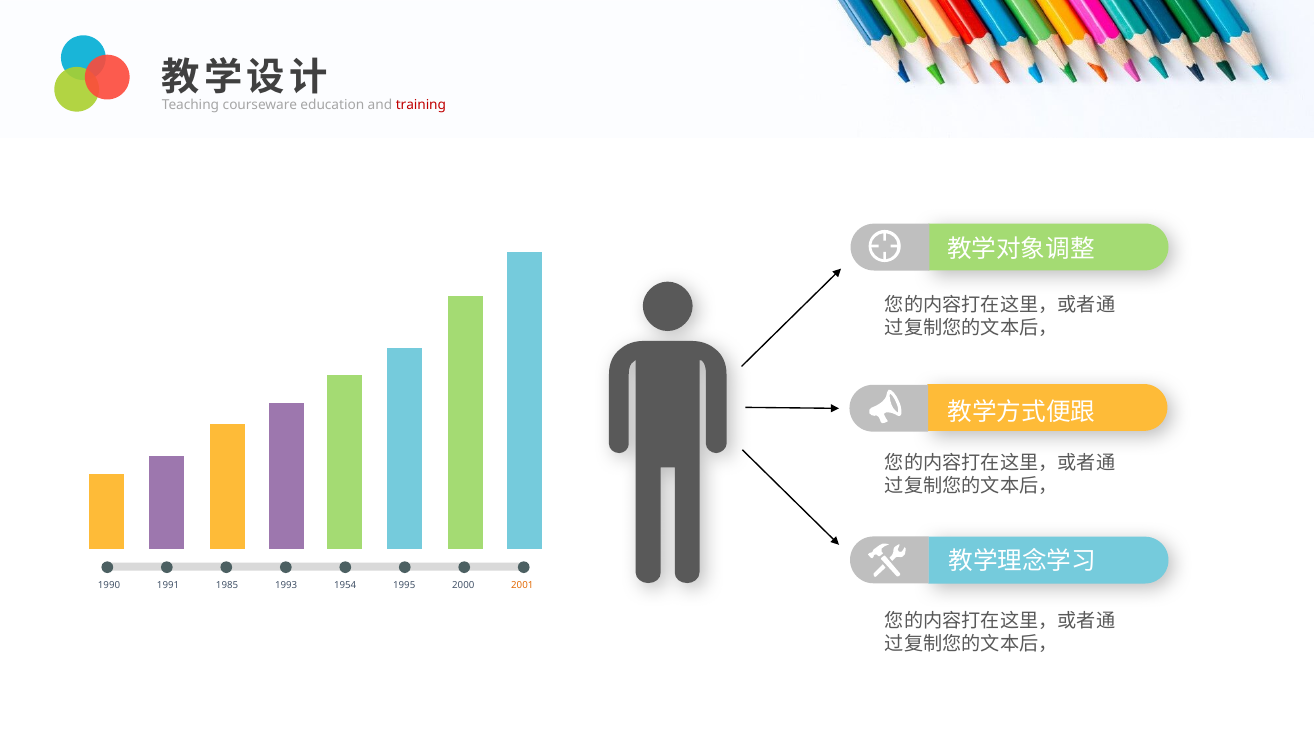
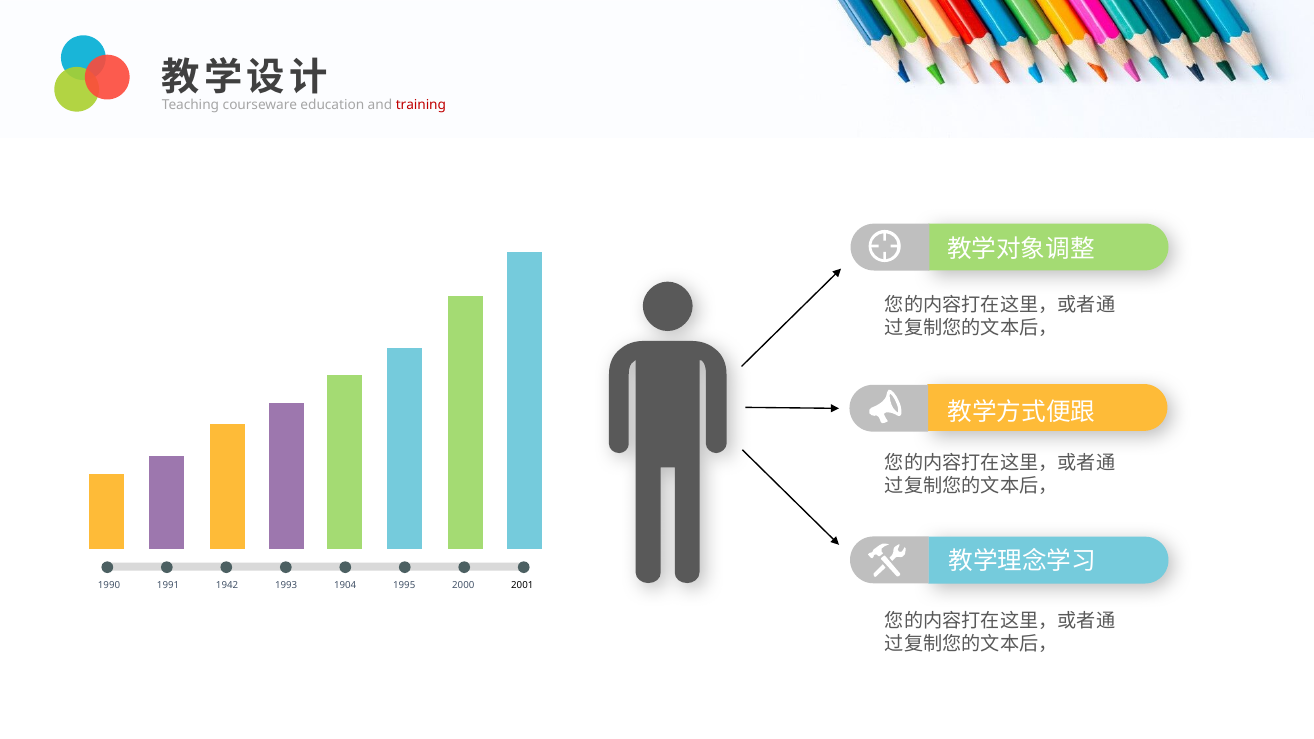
1985: 1985 -> 1942 (227, 585)
1954: 1954 -> 1904 (345, 585)
2001 colour: orange -> black (522, 585)
